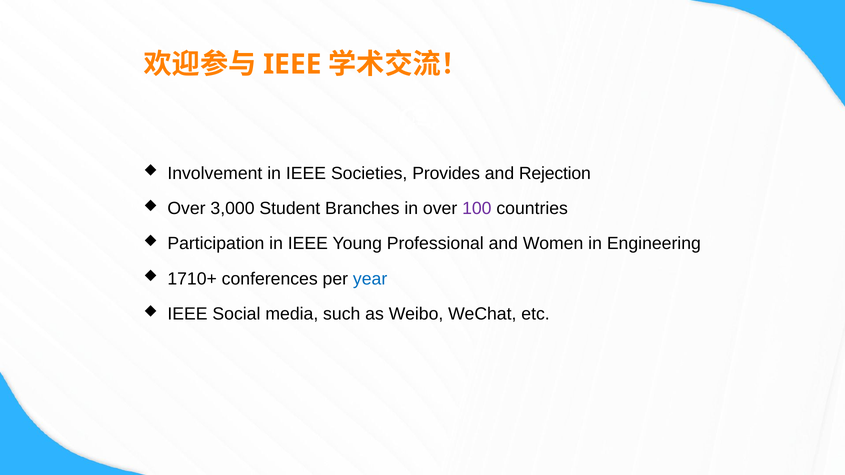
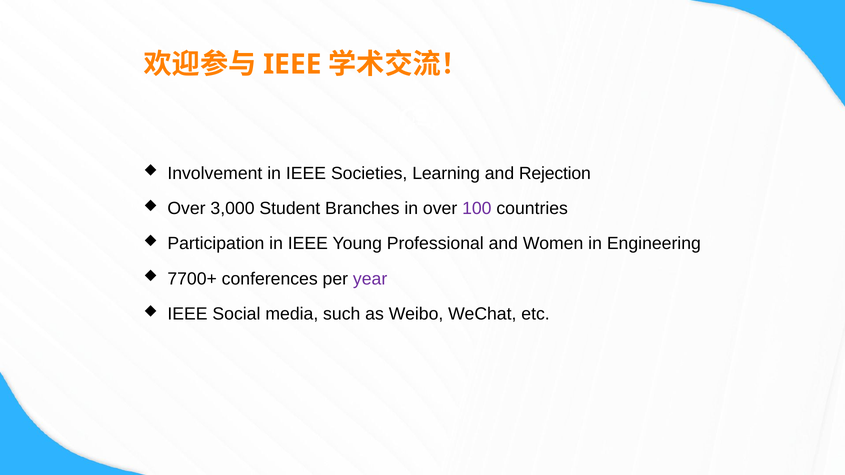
Provides: Provides -> Learning (446, 173)
1710+: 1710+ -> 7700+ (192, 279)
year colour: blue -> purple (370, 279)
